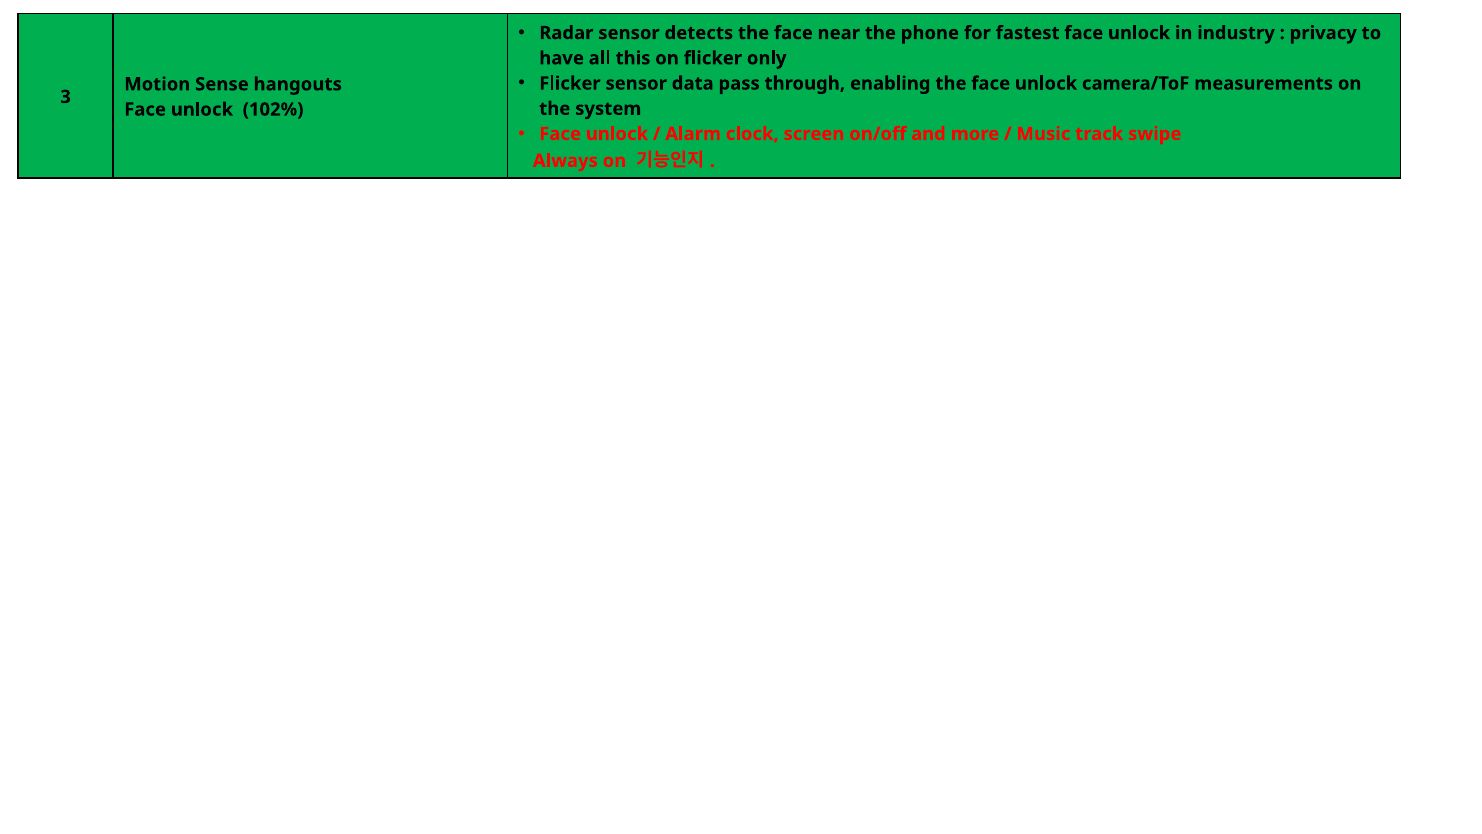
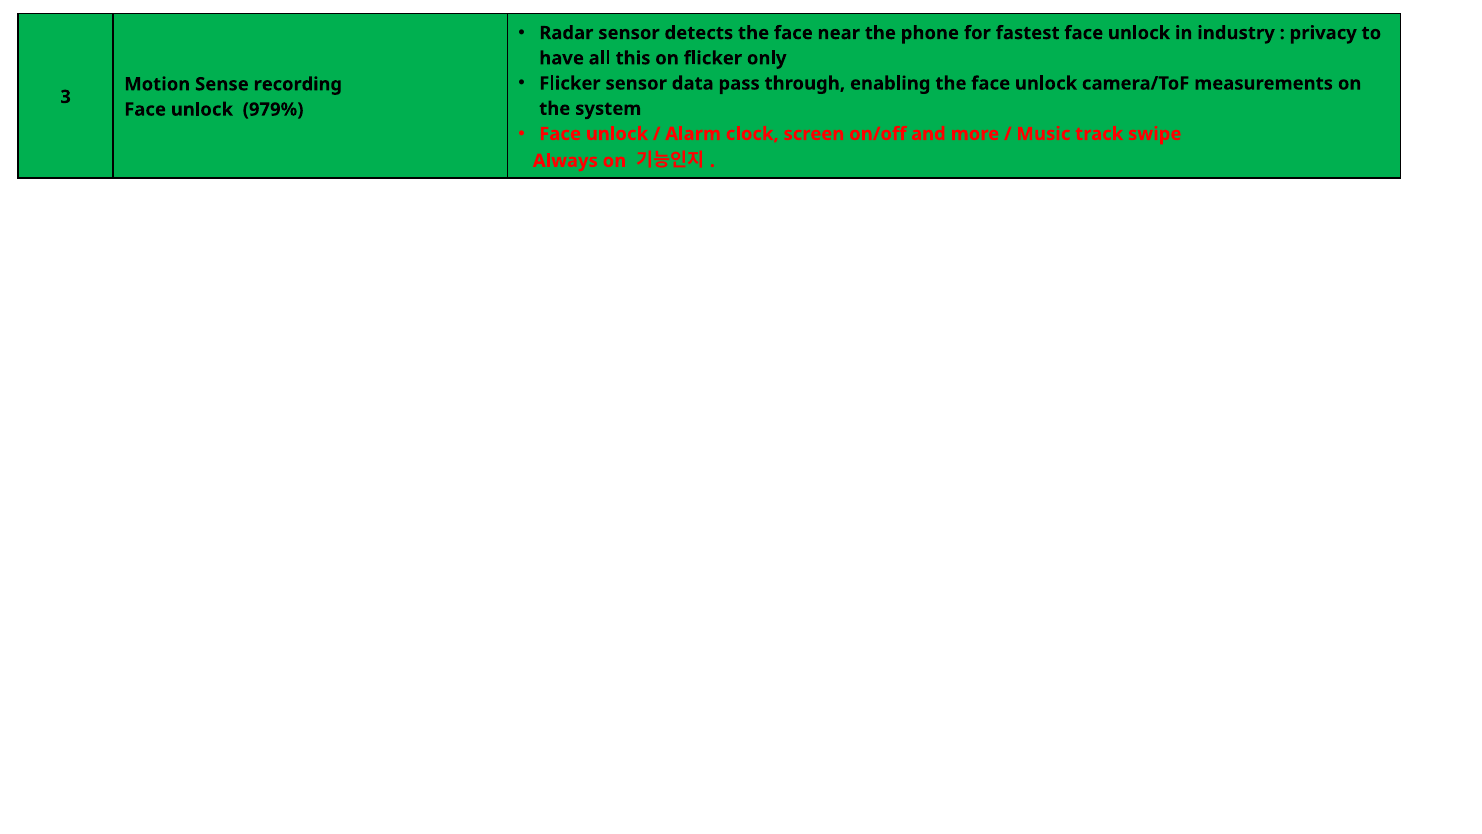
hangouts: hangouts -> recording (298, 84)
102%: 102% -> 979% (273, 109)
